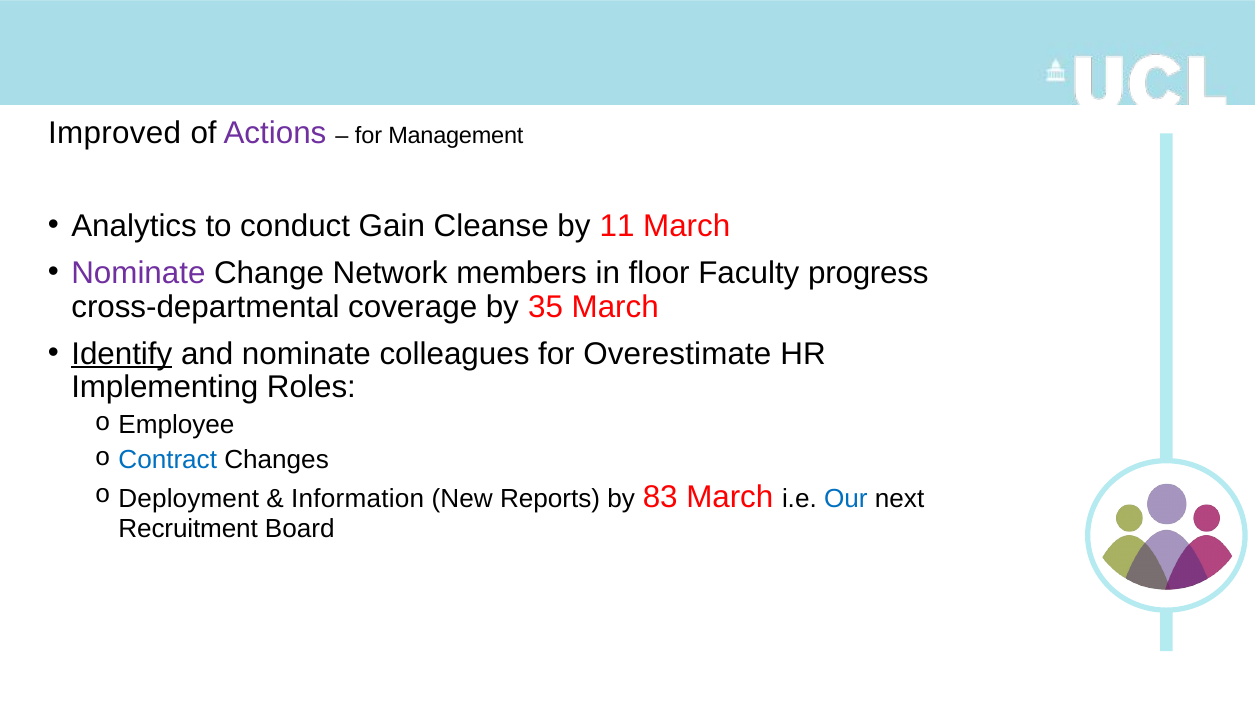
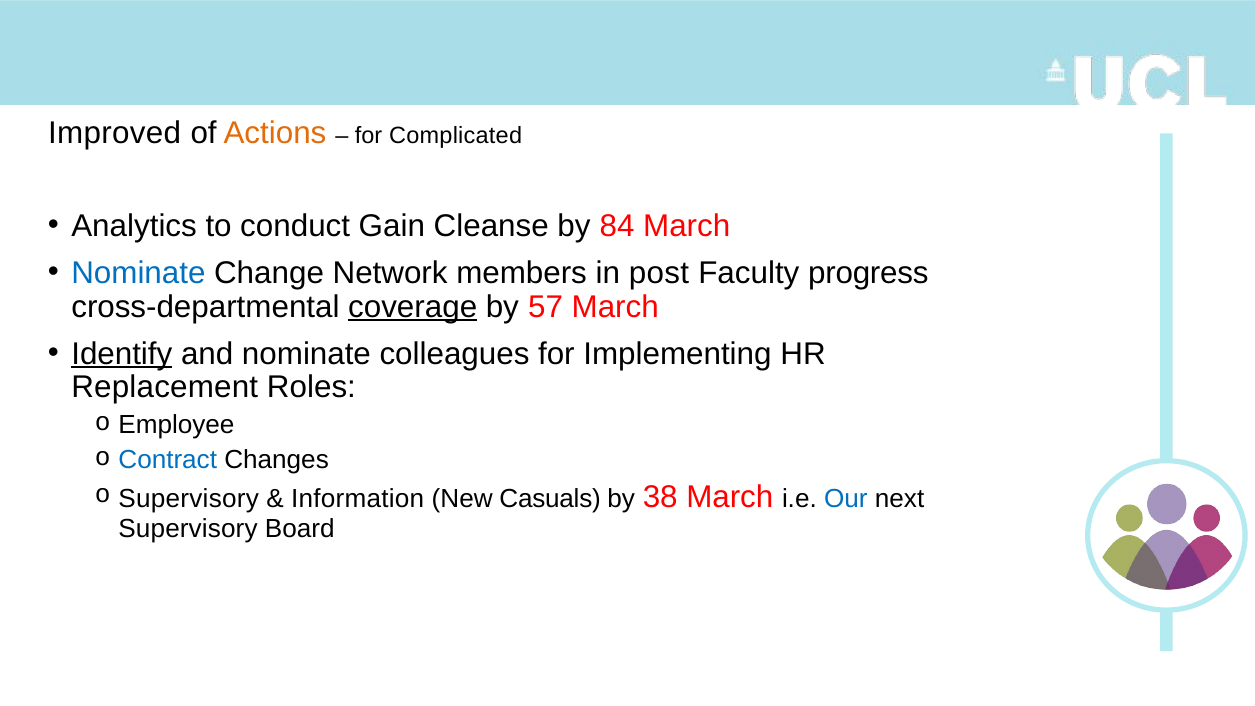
Actions colour: purple -> orange (275, 133)
Management: Management -> Complicated (456, 136)
11: 11 -> 84 (617, 226)
Nominate colour: purple -> blue (138, 273)
floor: floor -> post (659, 273)
coverage underline: none -> present (413, 307)
35: 35 -> 57 (546, 307)
Overestimate: Overestimate -> Implementing (677, 354)
Implementing: Implementing -> Replacement (165, 388)
Deployment: Deployment -> Supervisory (189, 499)
Reports: Reports -> Casuals (550, 499)
83: 83 -> 38 (660, 498)
Recruitment: Recruitment -> Supervisory (188, 529)
